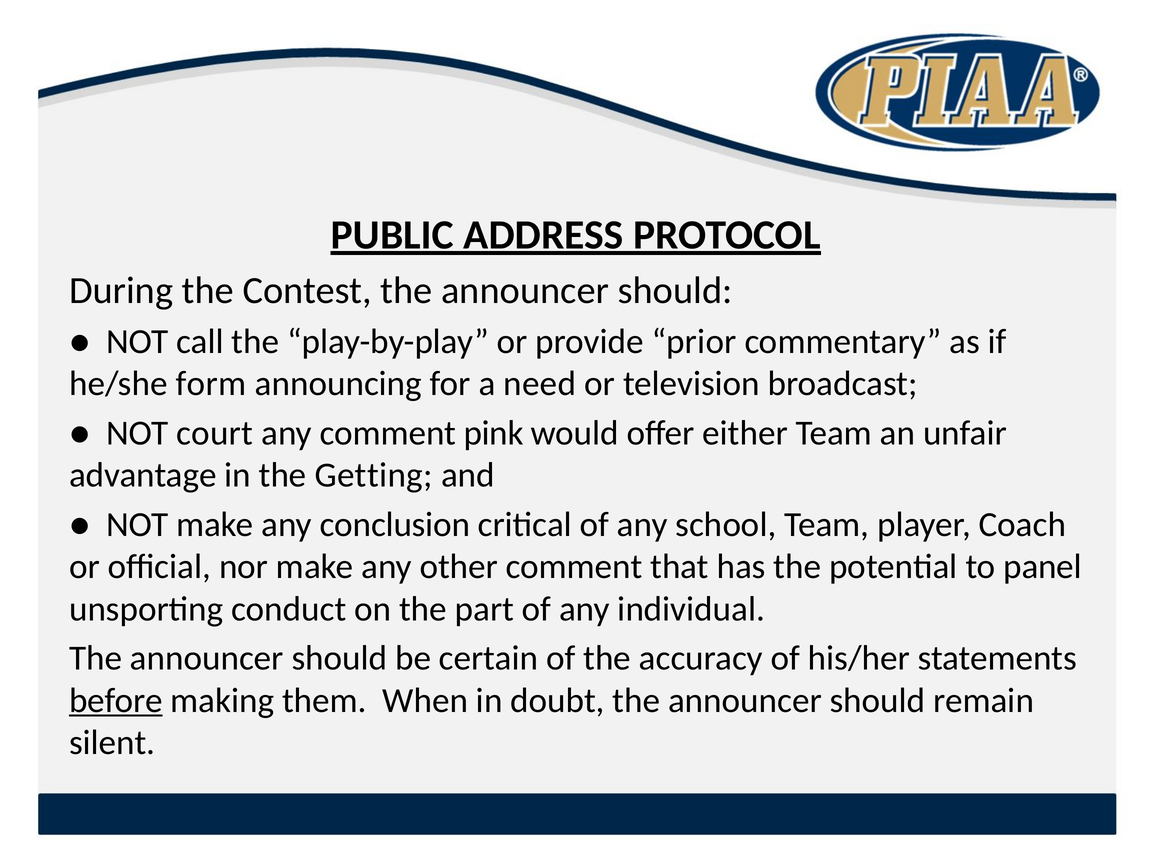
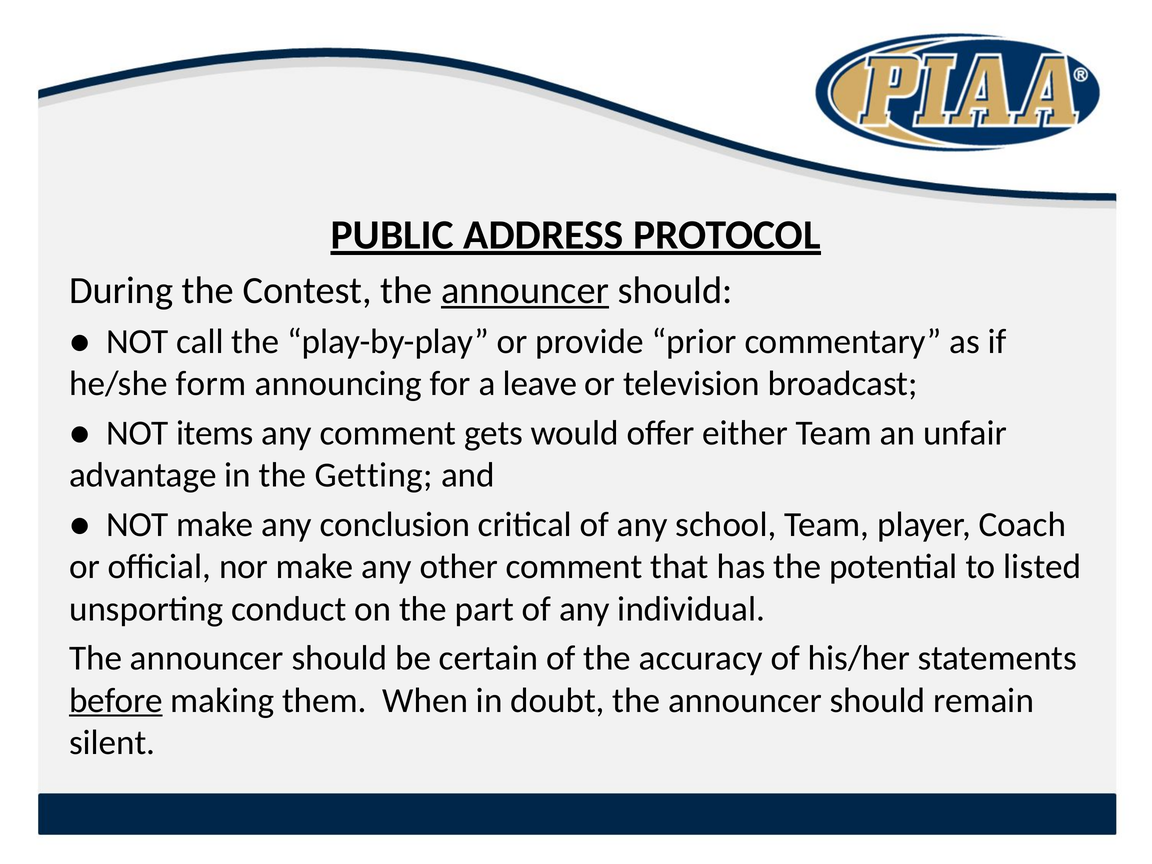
announcer underline: none -> present (525, 291)
need: need -> leave (540, 384)
court: court -> items (215, 433)
pink: pink -> gets (493, 433)
panel: panel -> listed (1042, 567)
